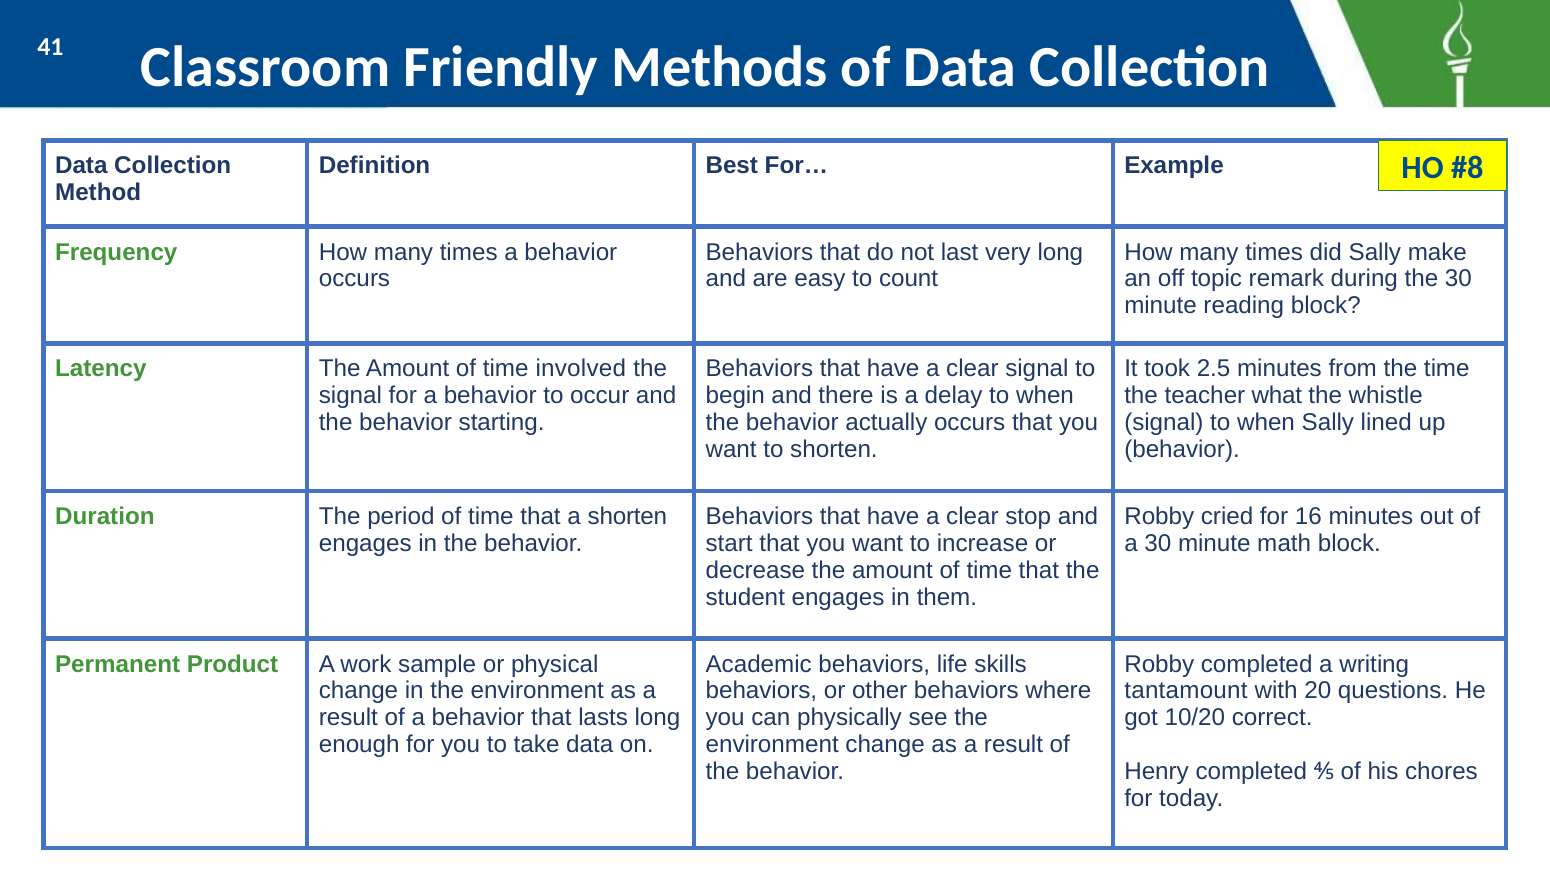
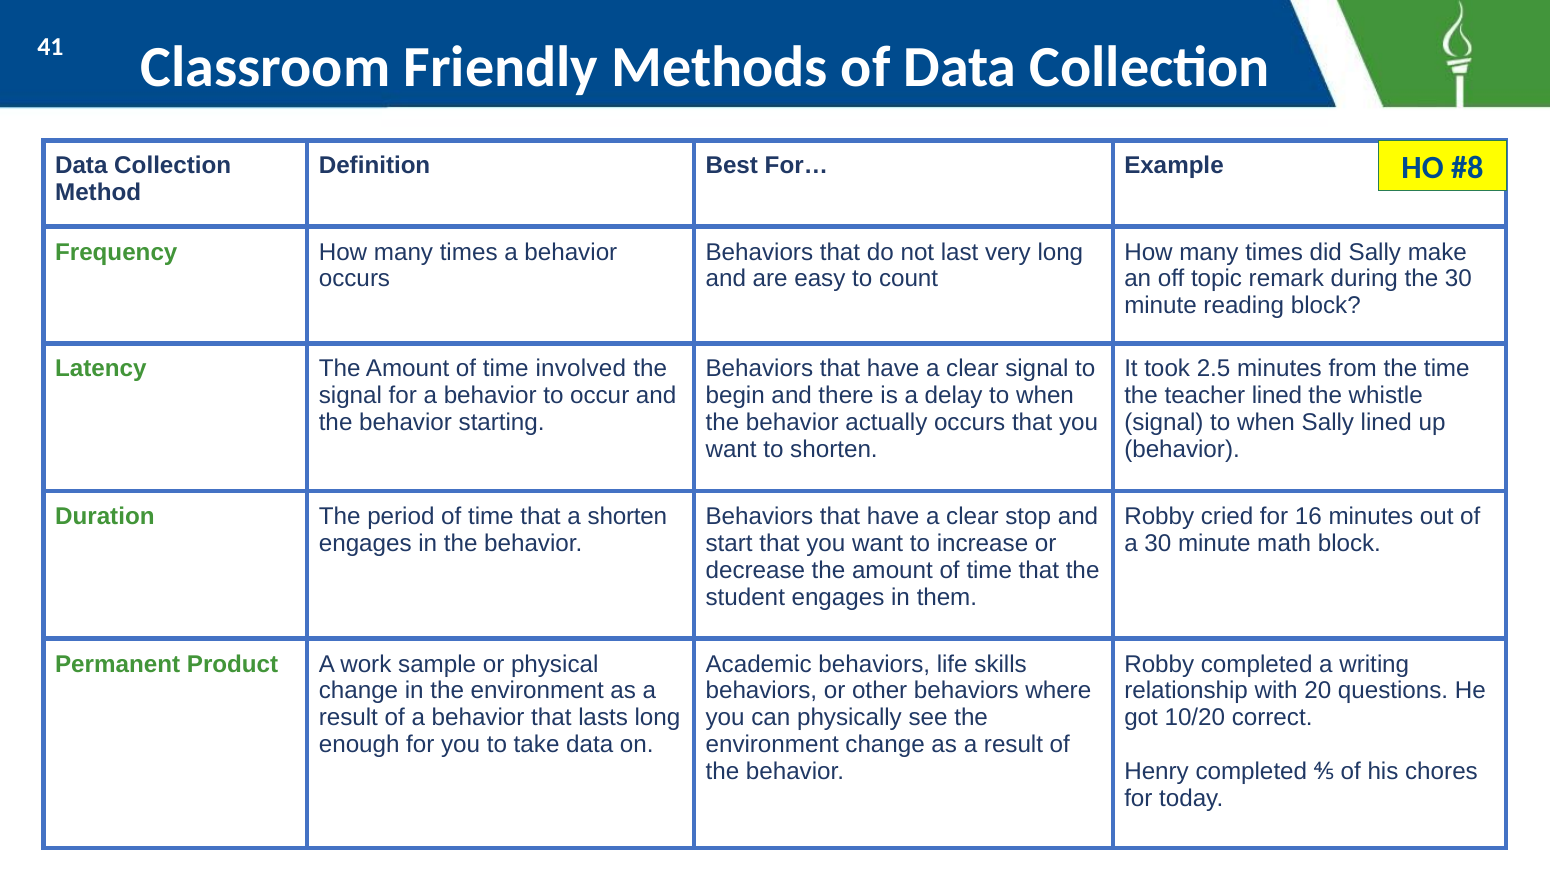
teacher what: what -> lined (1277, 396)
tantamount: tantamount -> relationship (1186, 691)
